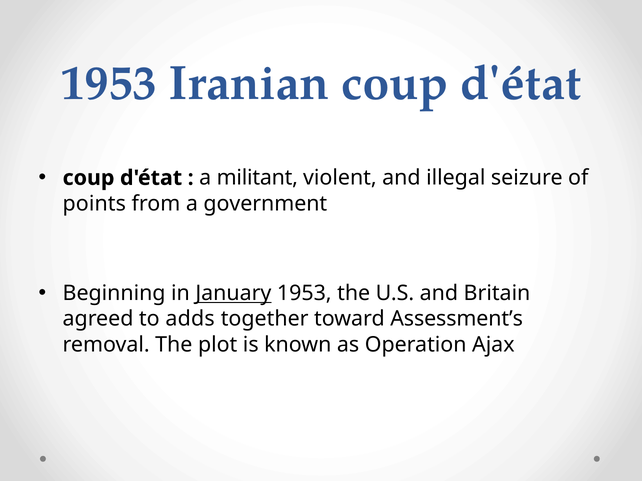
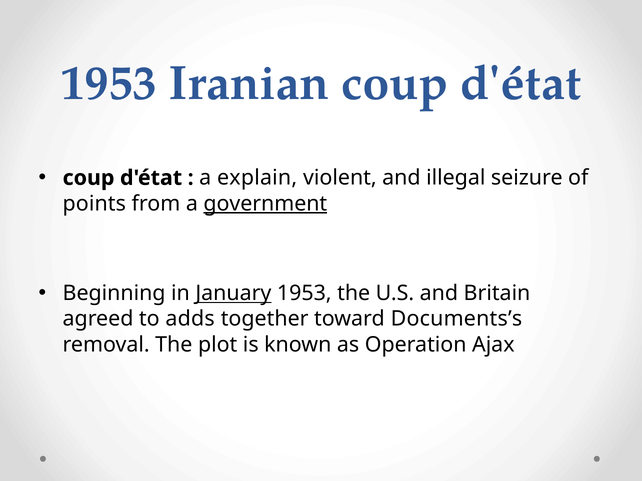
militant: militant -> explain (257, 178)
government underline: none -> present (265, 204)
Assessment’s: Assessment’s -> Documents’s (456, 319)
